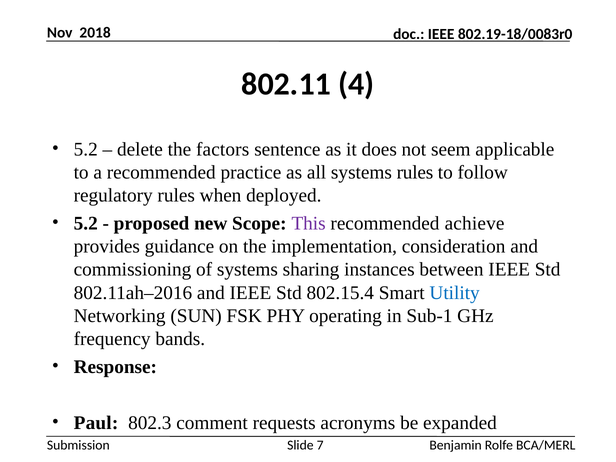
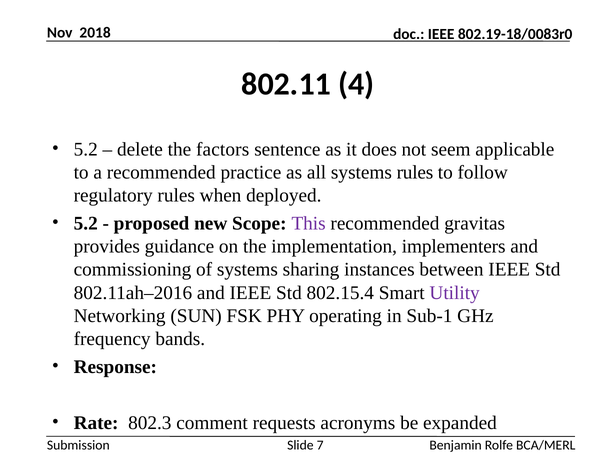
achieve: achieve -> gravitas (475, 223)
consideration: consideration -> implementers (454, 246)
Utility colour: blue -> purple (455, 293)
Paul: Paul -> Rate (96, 423)
